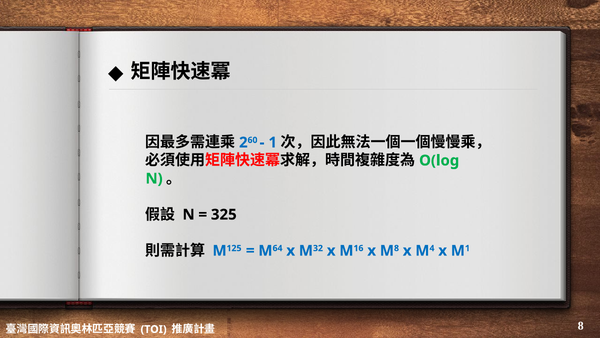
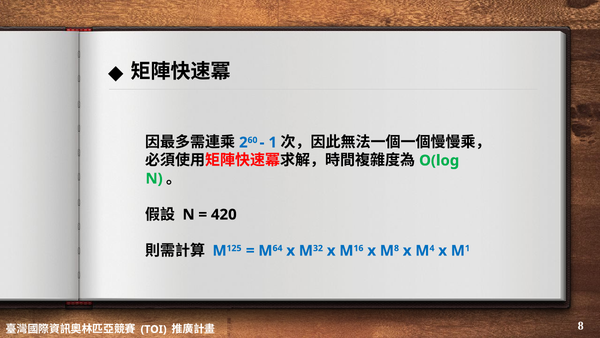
325: 325 -> 420 (224, 214)
